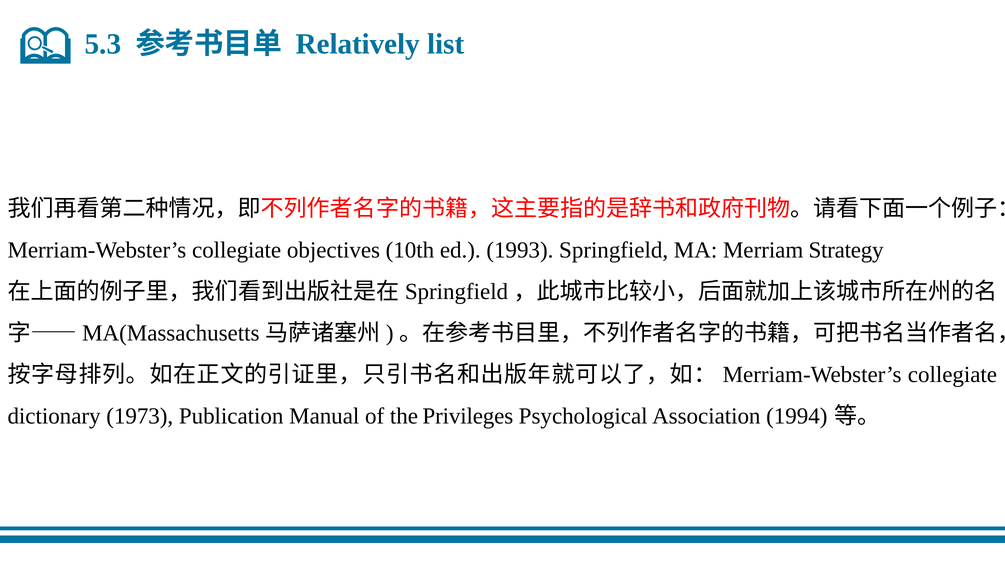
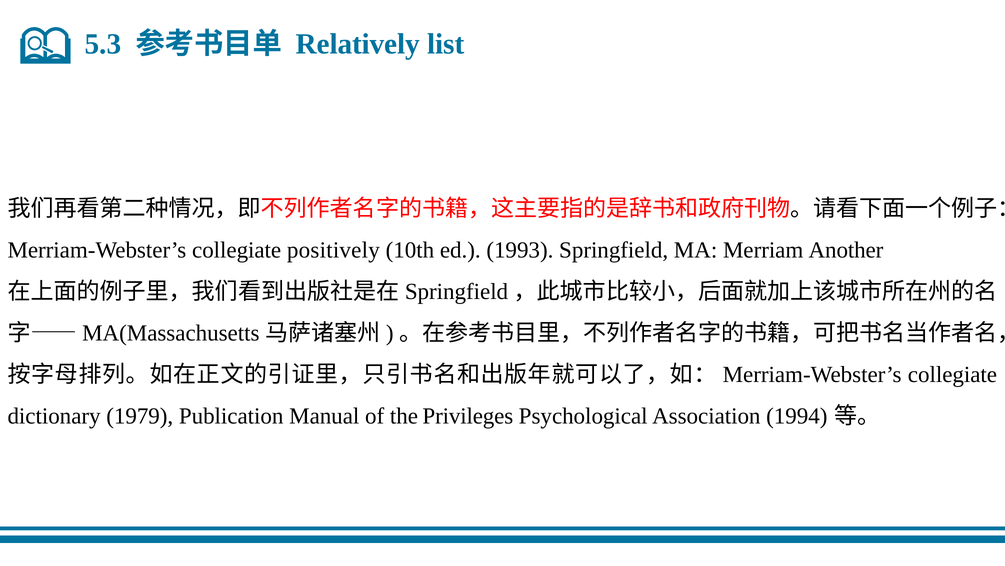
objectives: objectives -> positively (333, 250)
Strategy: Strategy -> Another (846, 250)
1973: 1973 -> 1979 (140, 416)
